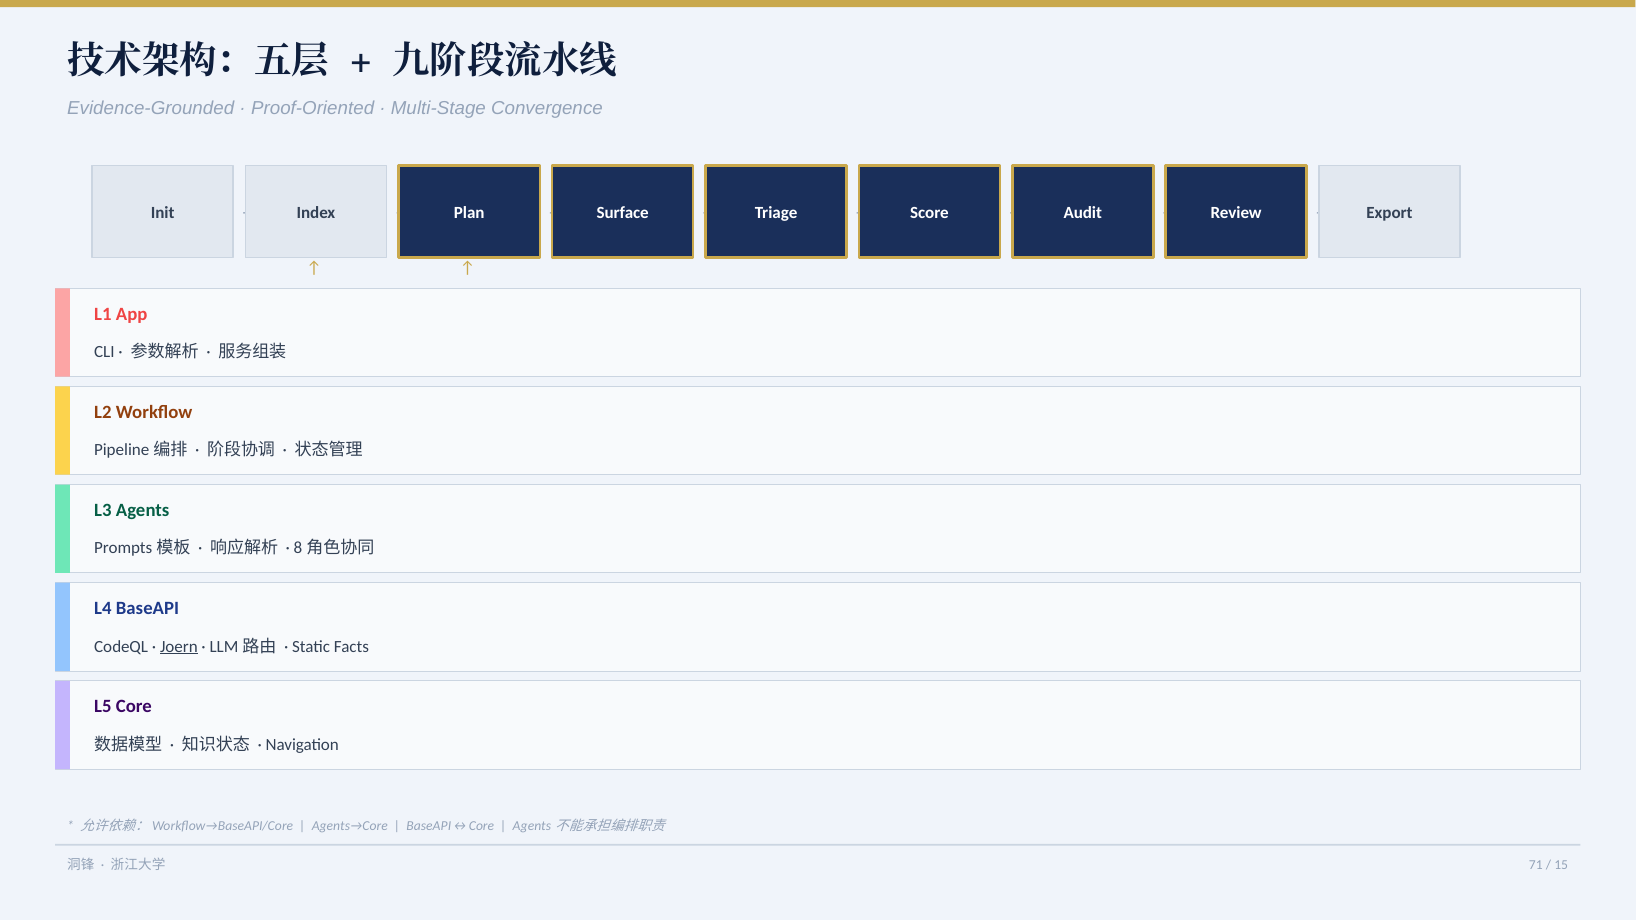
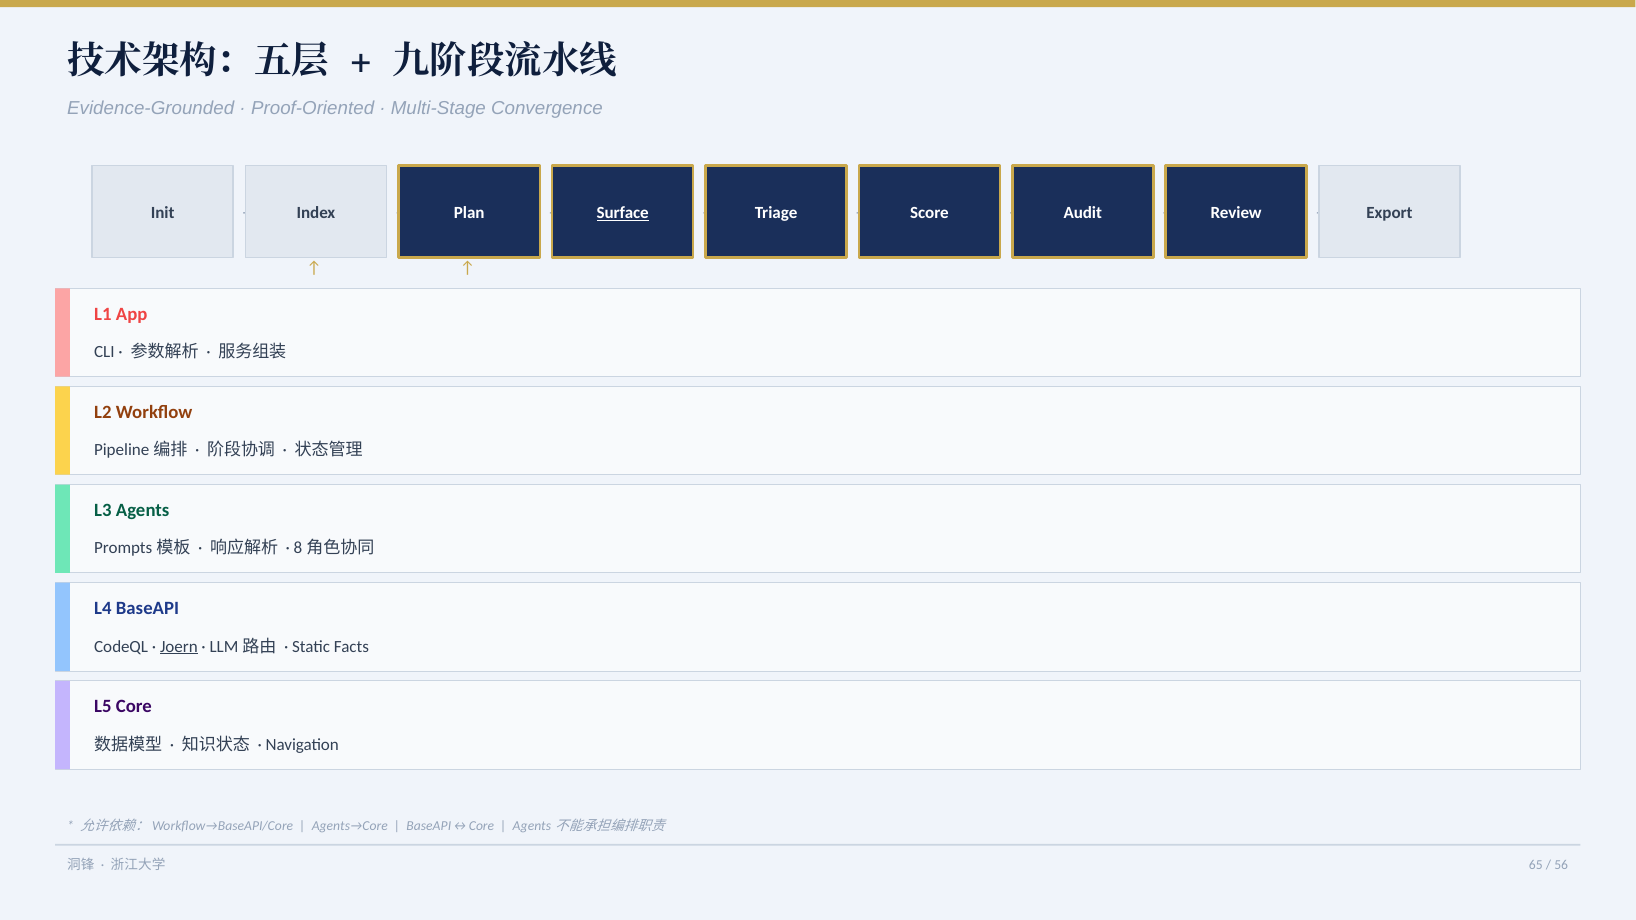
Surface underline: none -> present (623, 213)
71: 71 -> 65 (1536, 865)
15: 15 -> 56 (1561, 865)
